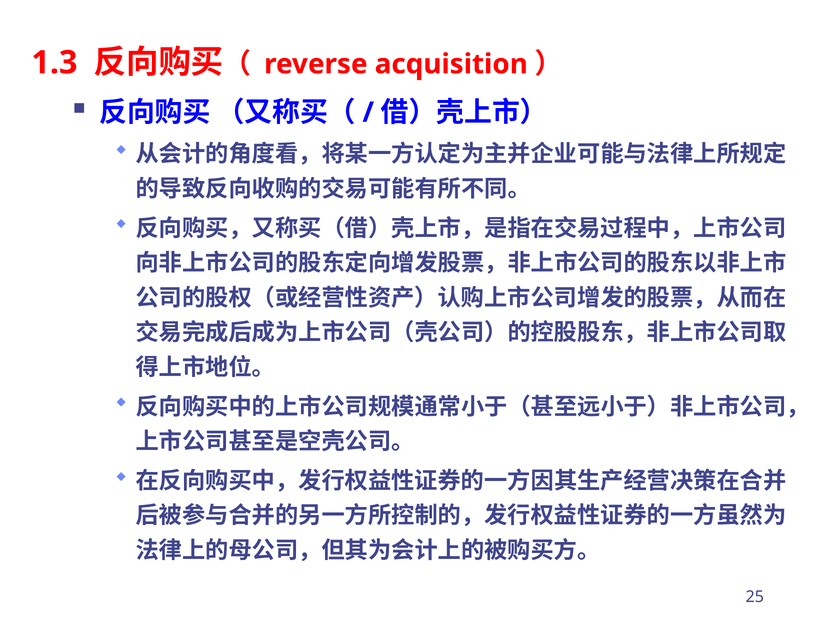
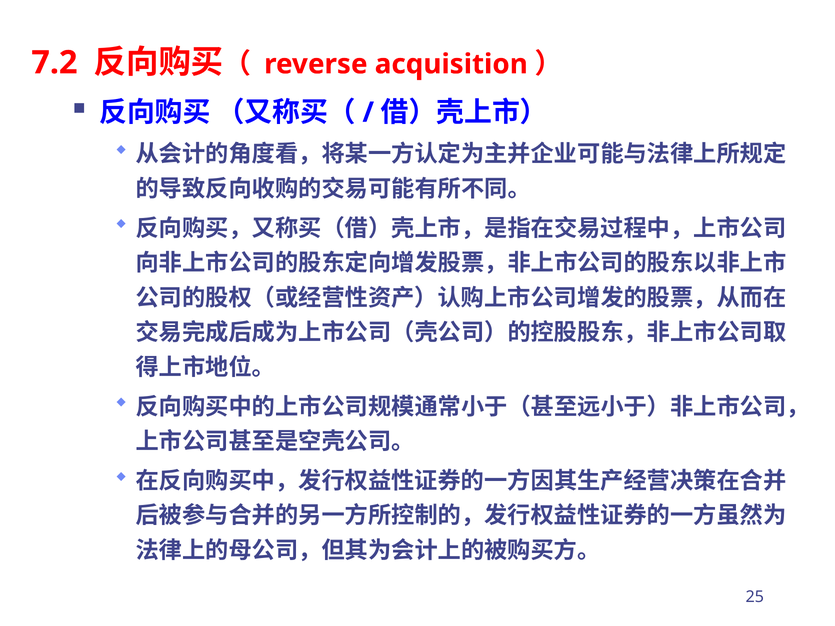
1.3: 1.3 -> 7.2 (54, 63)
